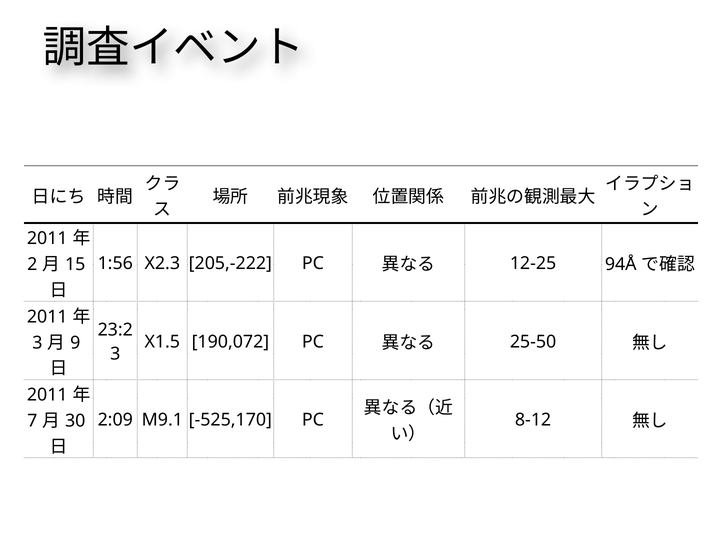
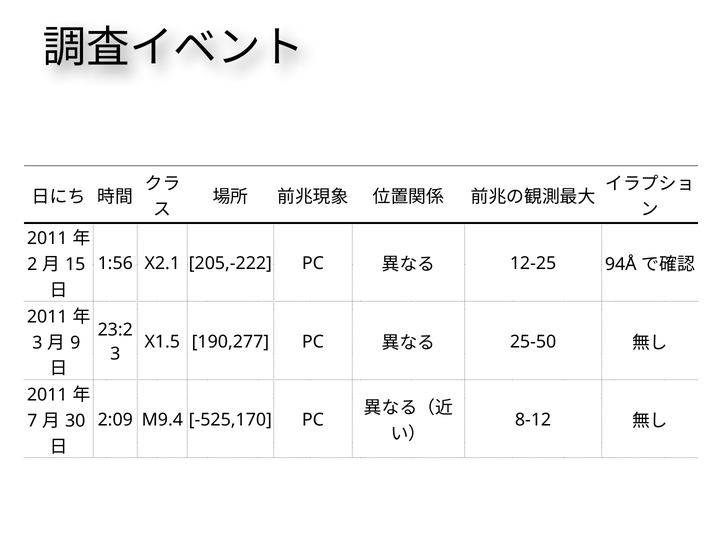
X2.3: X2.3 -> X2.1 (162, 264)
190,072: 190,072 -> 190,277 (230, 342)
M9.1: M9.1 -> M9.4 (162, 421)
